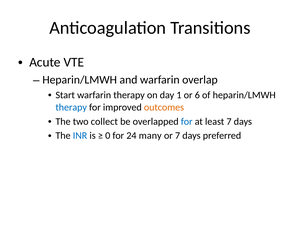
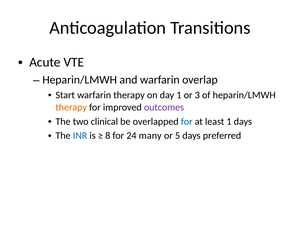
6: 6 -> 3 (197, 95)
therapy colour: blue -> orange (71, 107)
outcomes colour: orange -> purple (164, 107)
collect: collect -> clinical (104, 121)
least 7: 7 -> 1 (229, 121)
0: 0 -> 8 (108, 136)
or 7: 7 -> 5 (178, 136)
